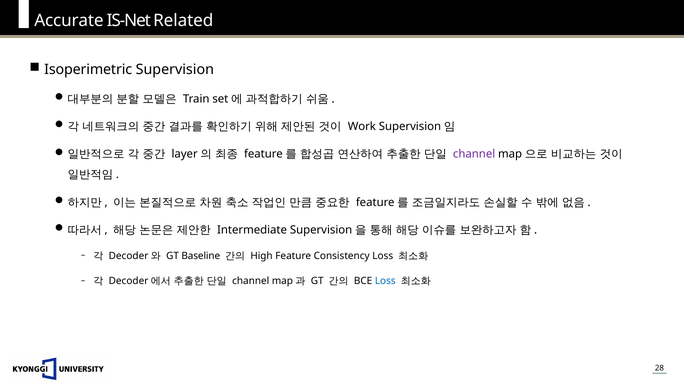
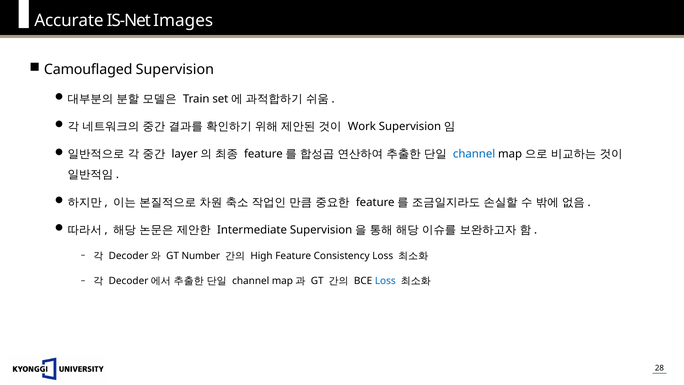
Related: Related -> Images (183, 20)
Isoperimetric: Isoperimetric -> Camouflaged (88, 70)
channel colour: purple -> blue (474, 154)
Baseline: Baseline -> Number (201, 256)
